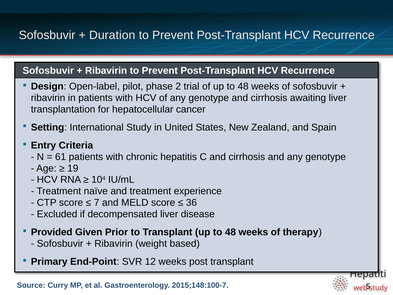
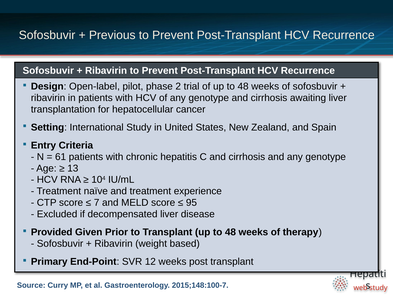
Duration: Duration -> Previous (112, 35)
19: 19 -> 13 (73, 168)
36: 36 -> 95 (191, 203)
